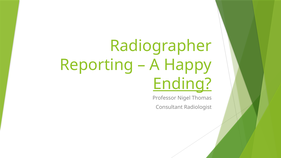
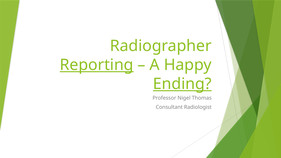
Reporting underline: none -> present (97, 65)
